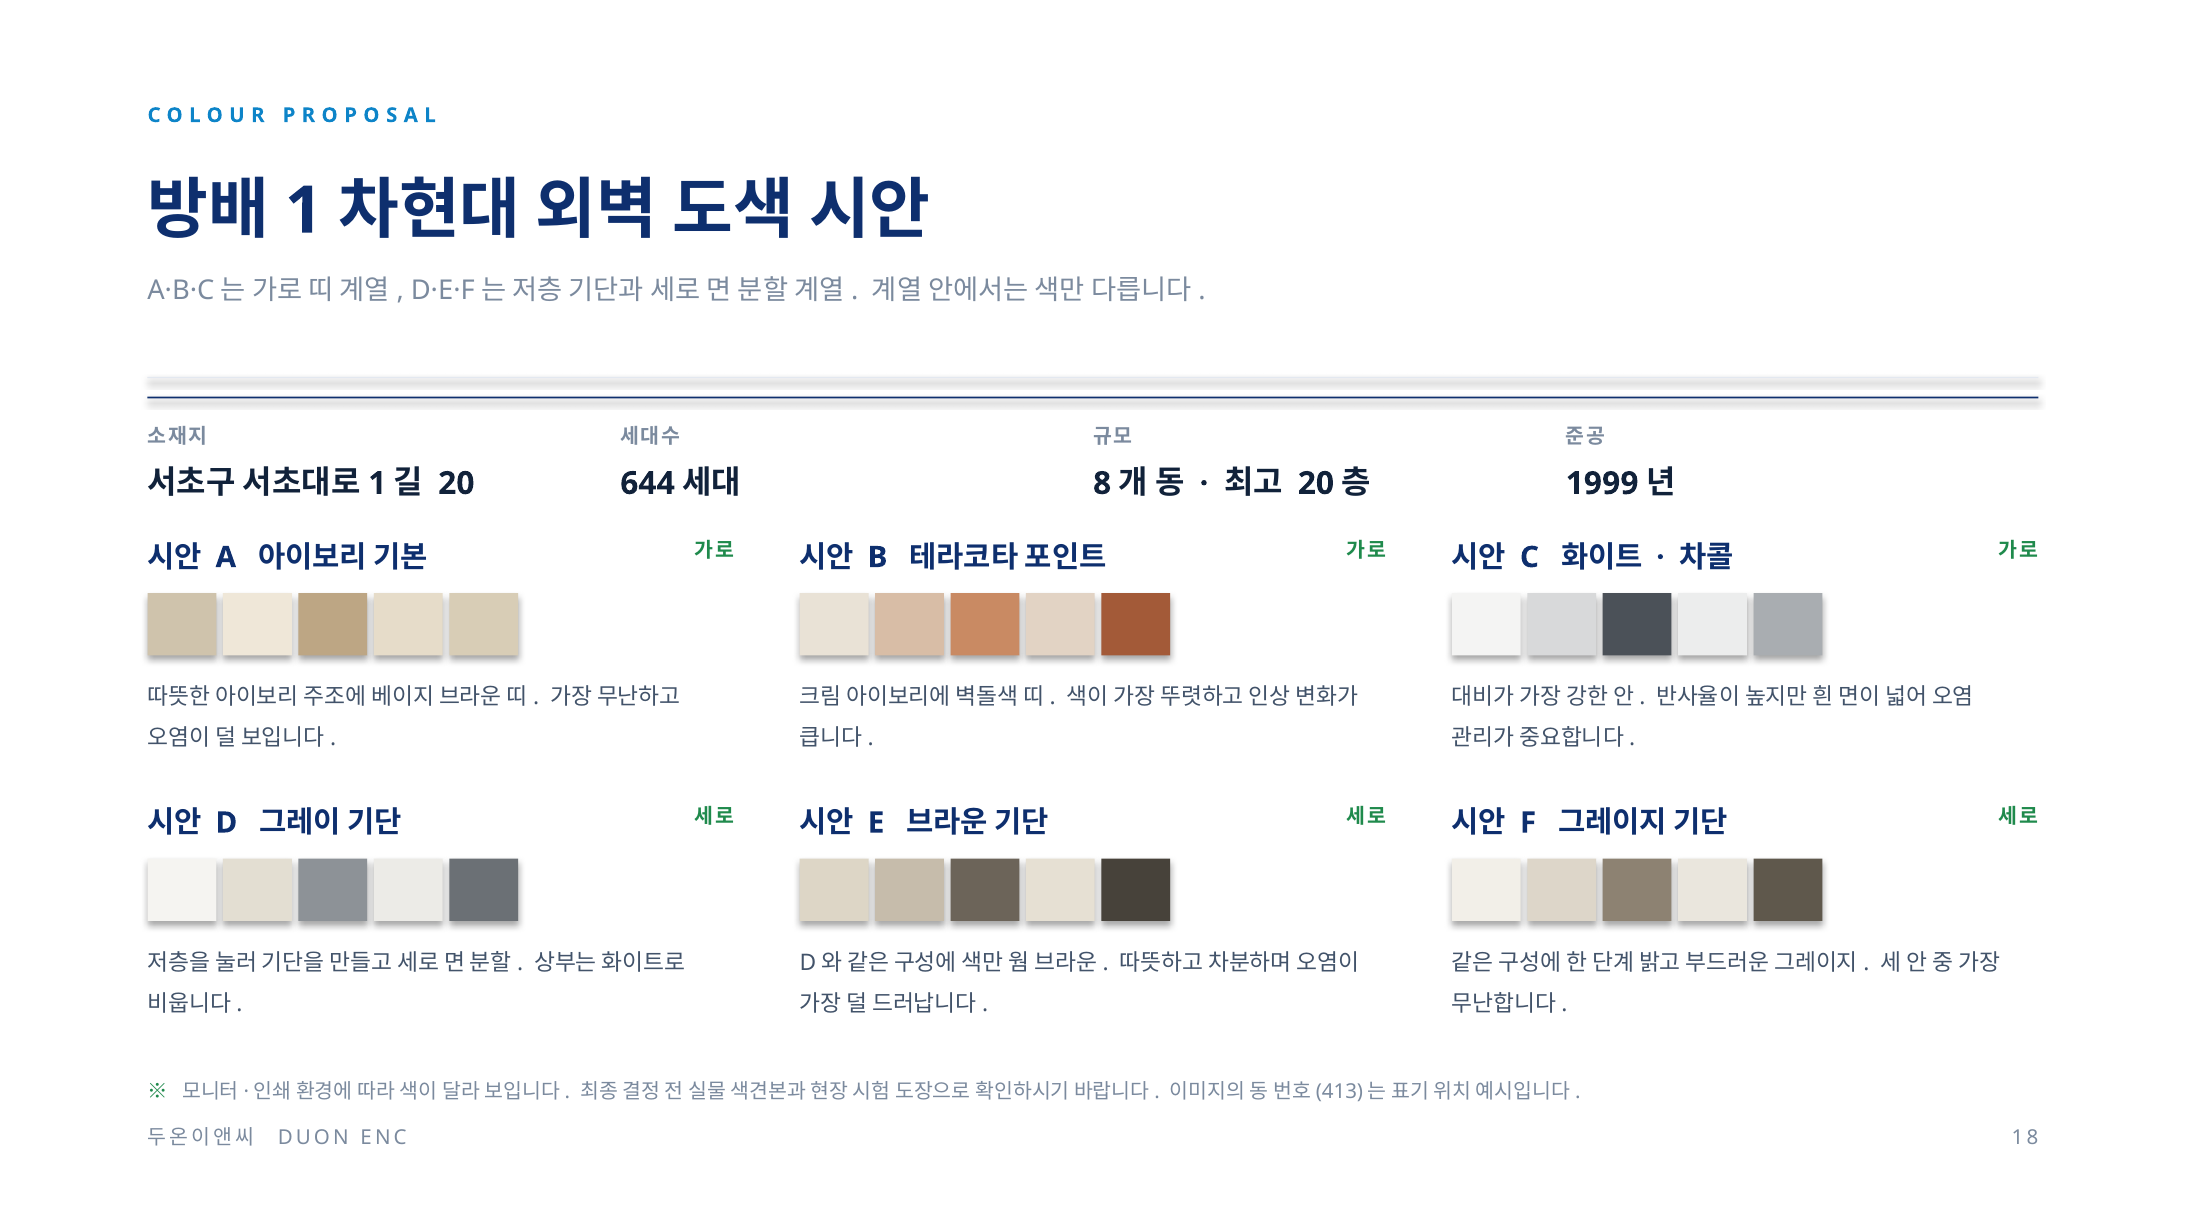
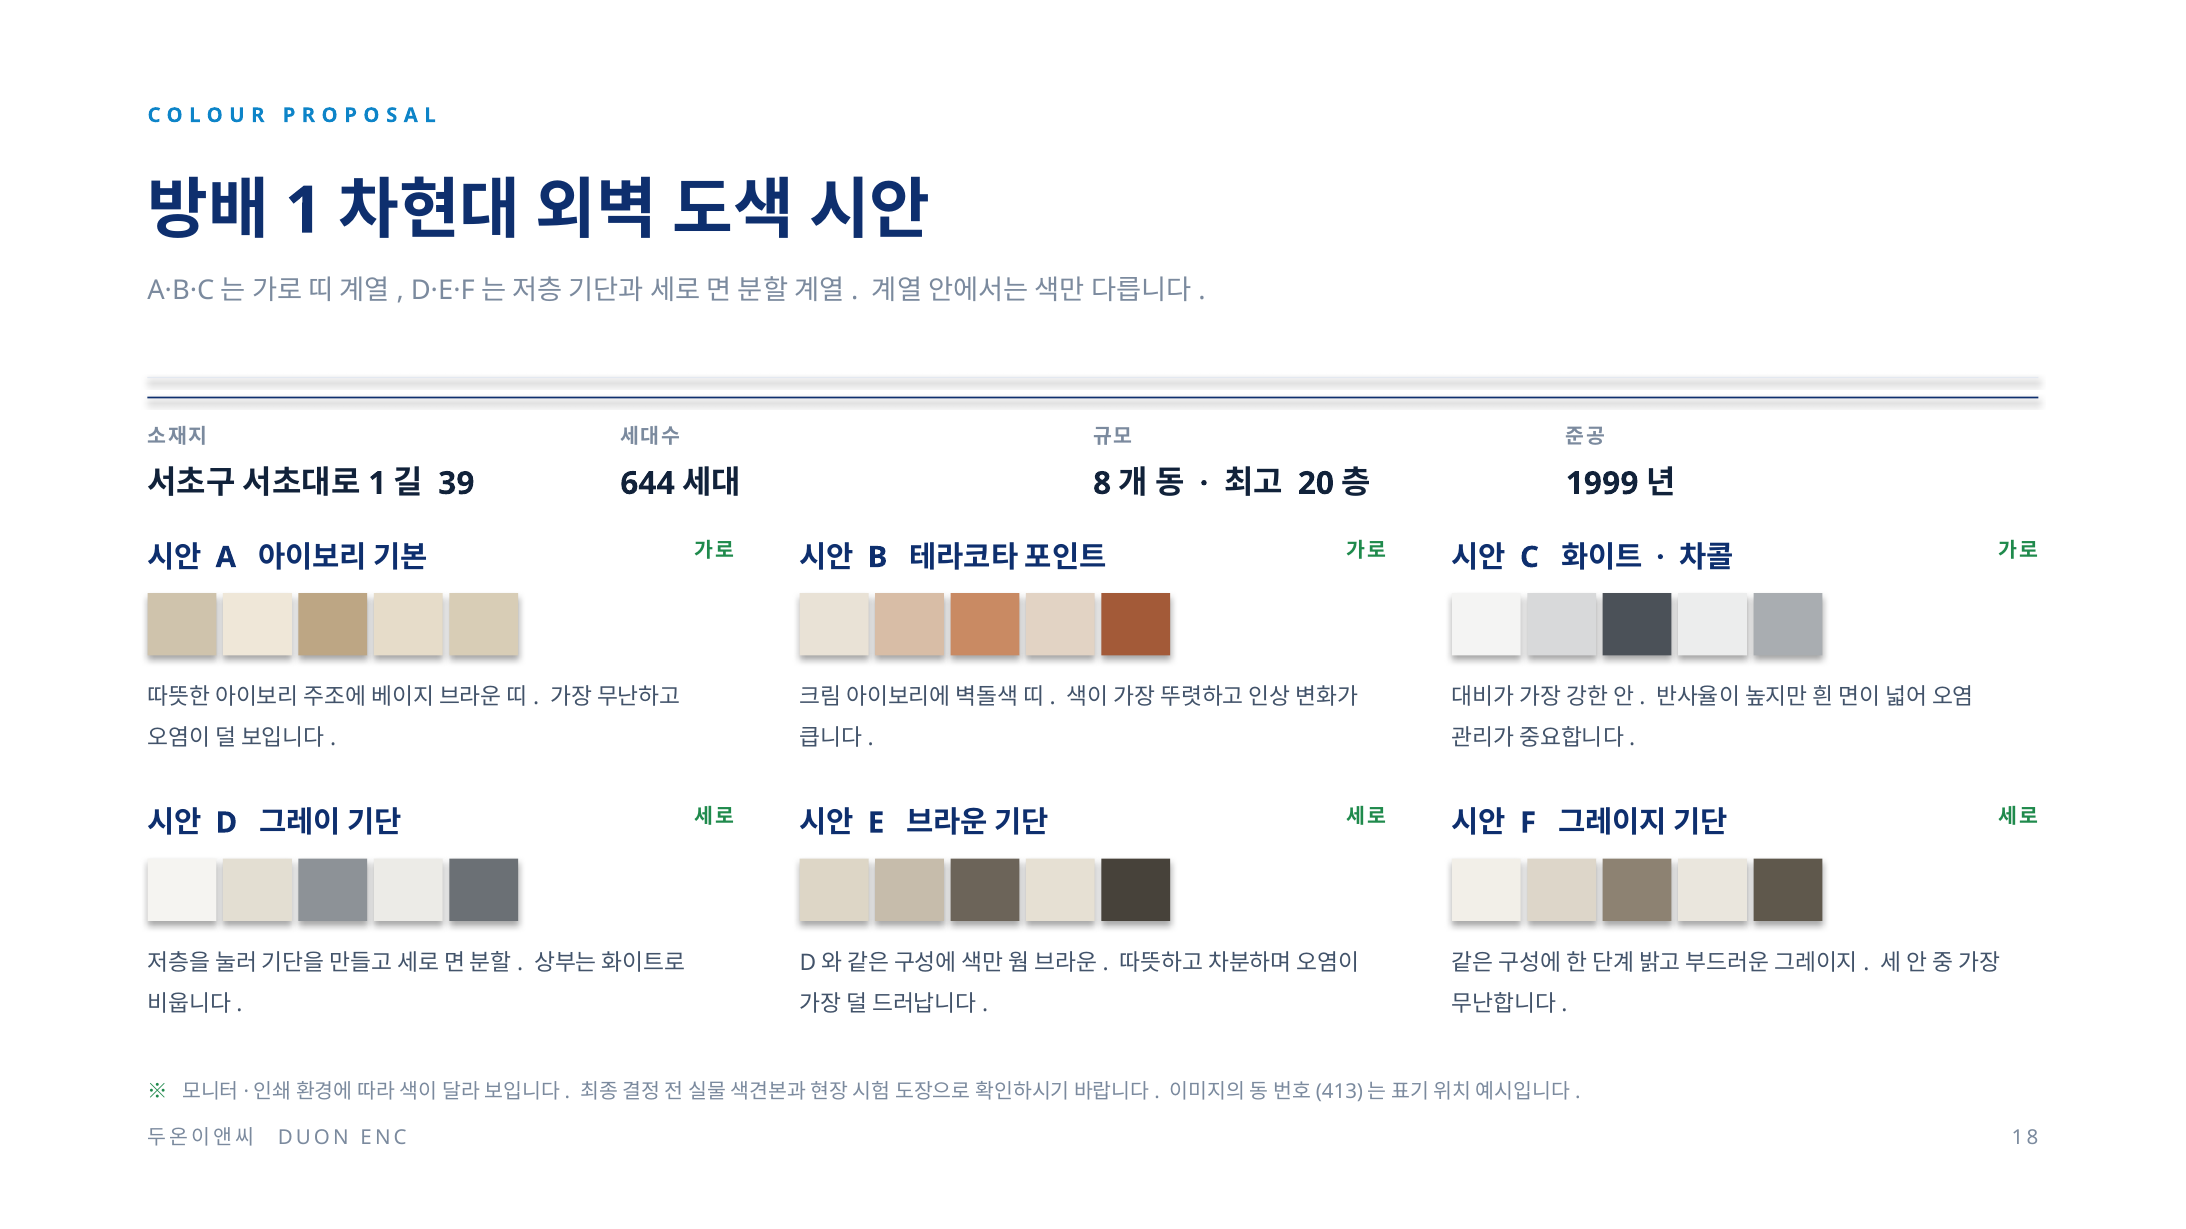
20: 20 -> 39 (456, 484)
